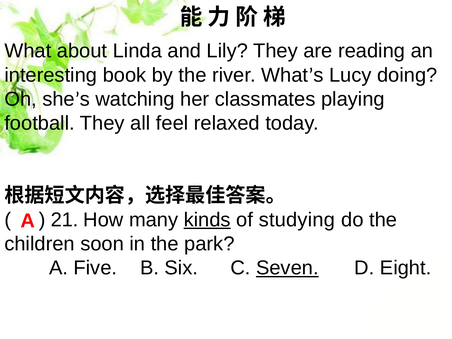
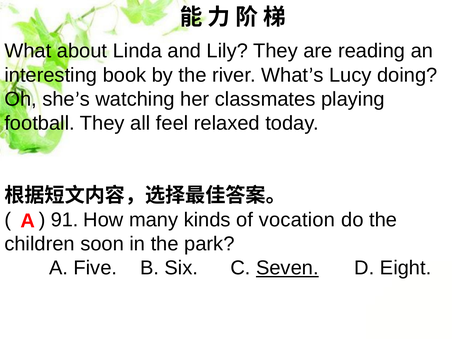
21: 21 -> 91 (65, 220)
kinds underline: present -> none (207, 220)
studying: studying -> vocation (297, 220)
